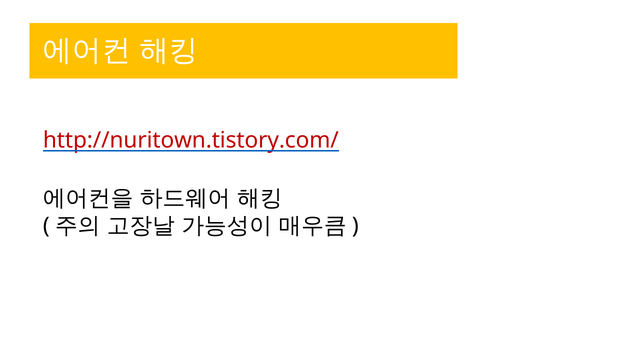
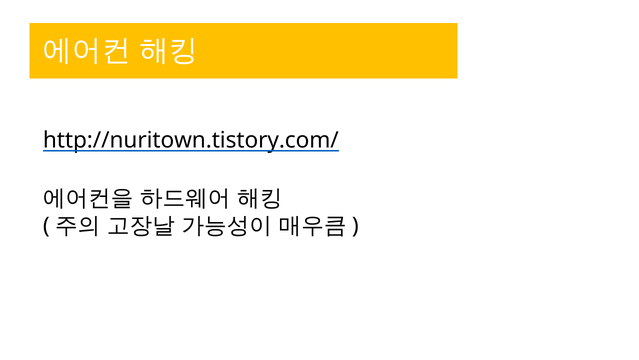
http://nuritown.tistory.com/ colour: red -> black (191, 140)
